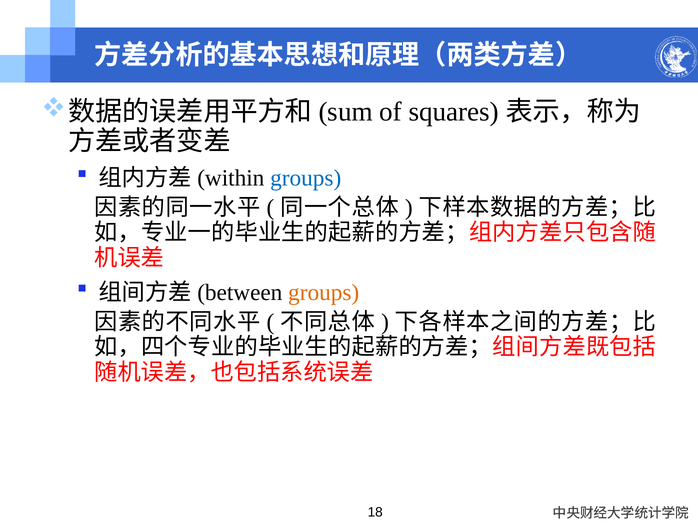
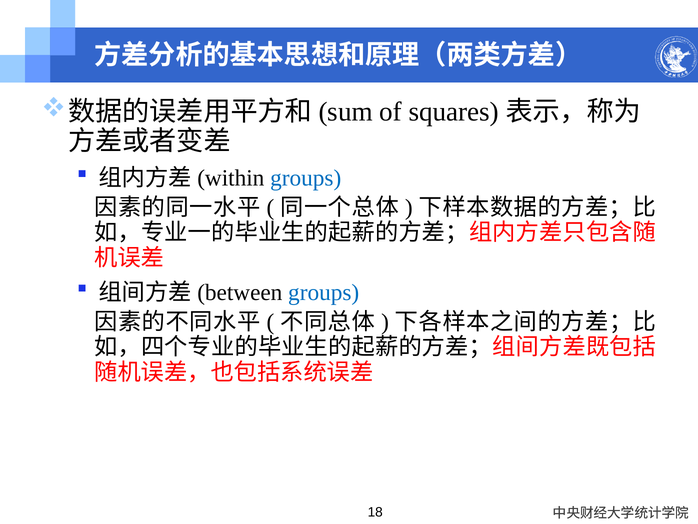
groups colour: orange -> blue (324, 292)
